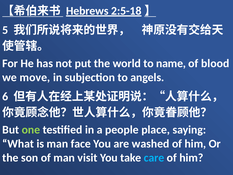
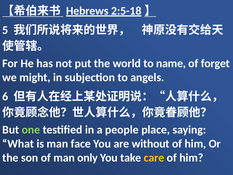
blood: blood -> forget (215, 63)
move: move -> might (35, 77)
washed: washed -> without (151, 144)
visit: visit -> only (88, 158)
care colour: light blue -> yellow (154, 158)
